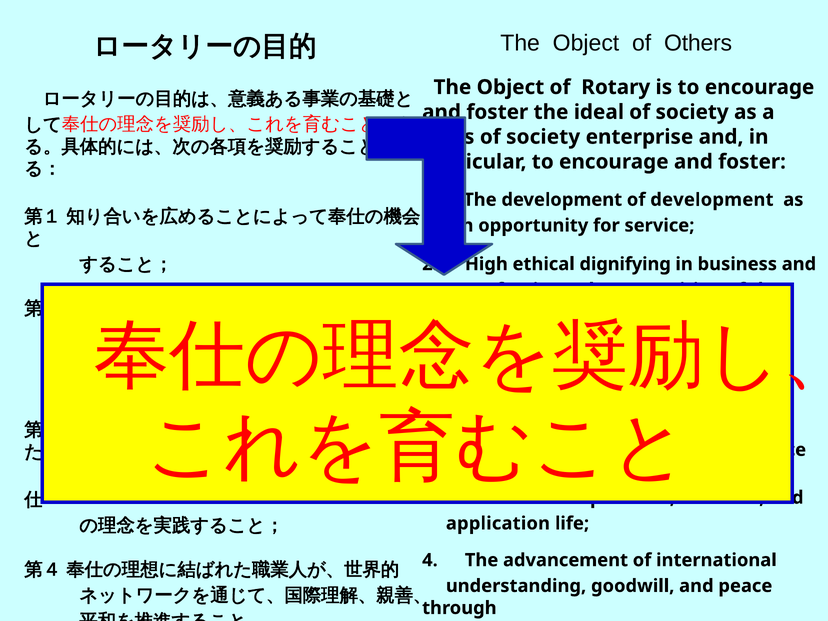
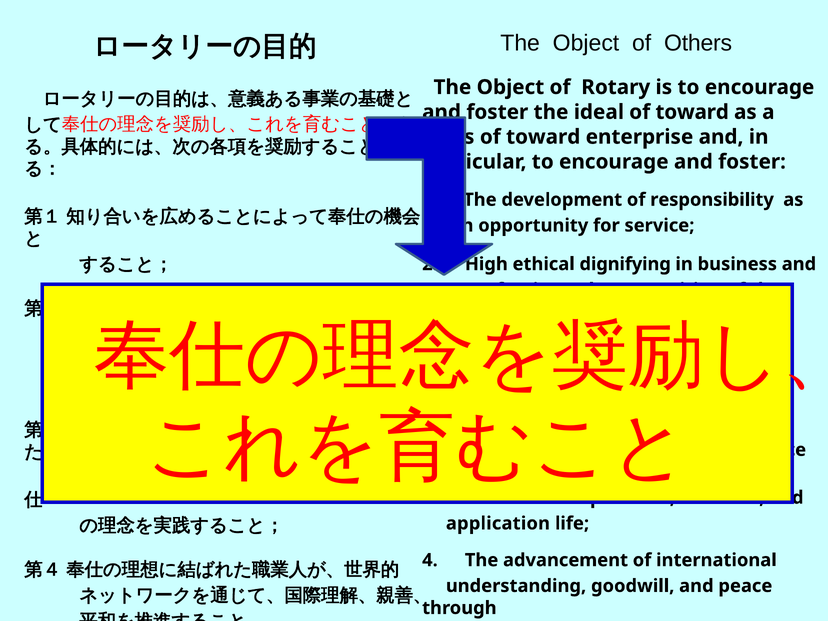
ideal of society: society -> toward (692, 112)
society: society -> toward (543, 137)
of development: development -> responsibility (712, 200)
